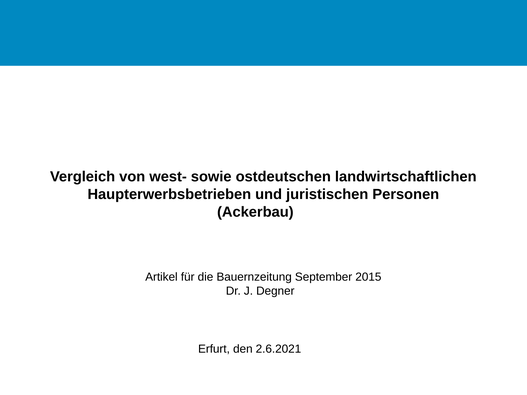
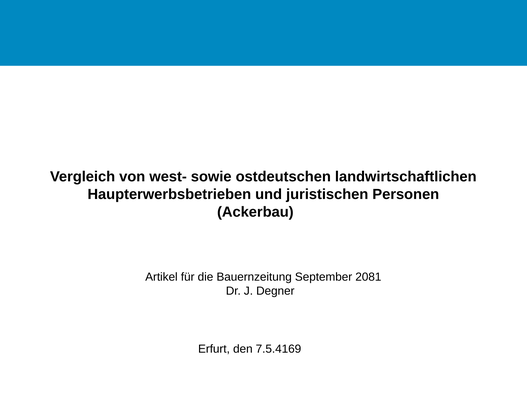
2015: 2015 -> 2081 (368, 277)
2.6.2021: 2.6.2021 -> 7.5.4169 (278, 349)
